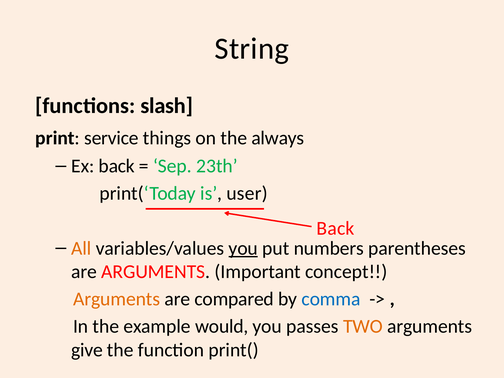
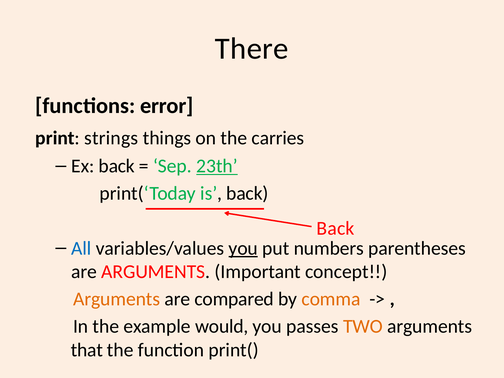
String: String -> There (252, 49)
slash: slash -> error (167, 106)
service: service -> strings (111, 138)
always: always -> carries (278, 138)
23th underline: none -> present (217, 166)
is user: user -> back (247, 193)
All colour: orange -> blue (81, 248)
comma colour: blue -> orange (331, 299)
give: give -> that (87, 350)
